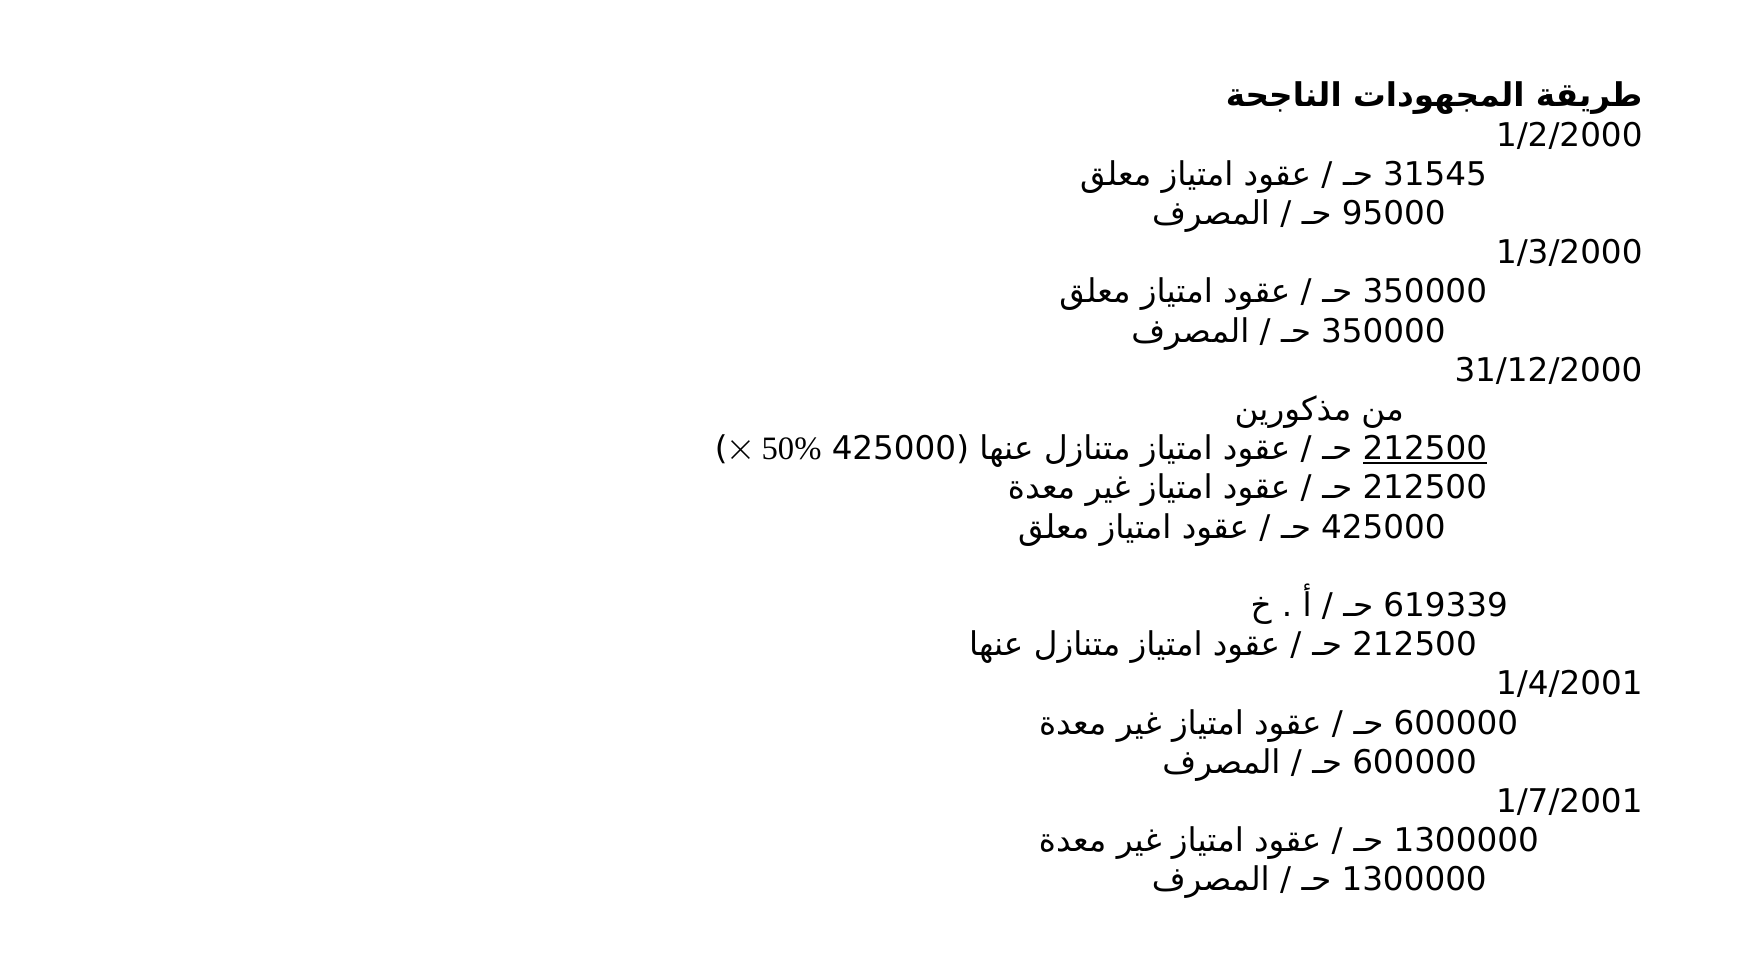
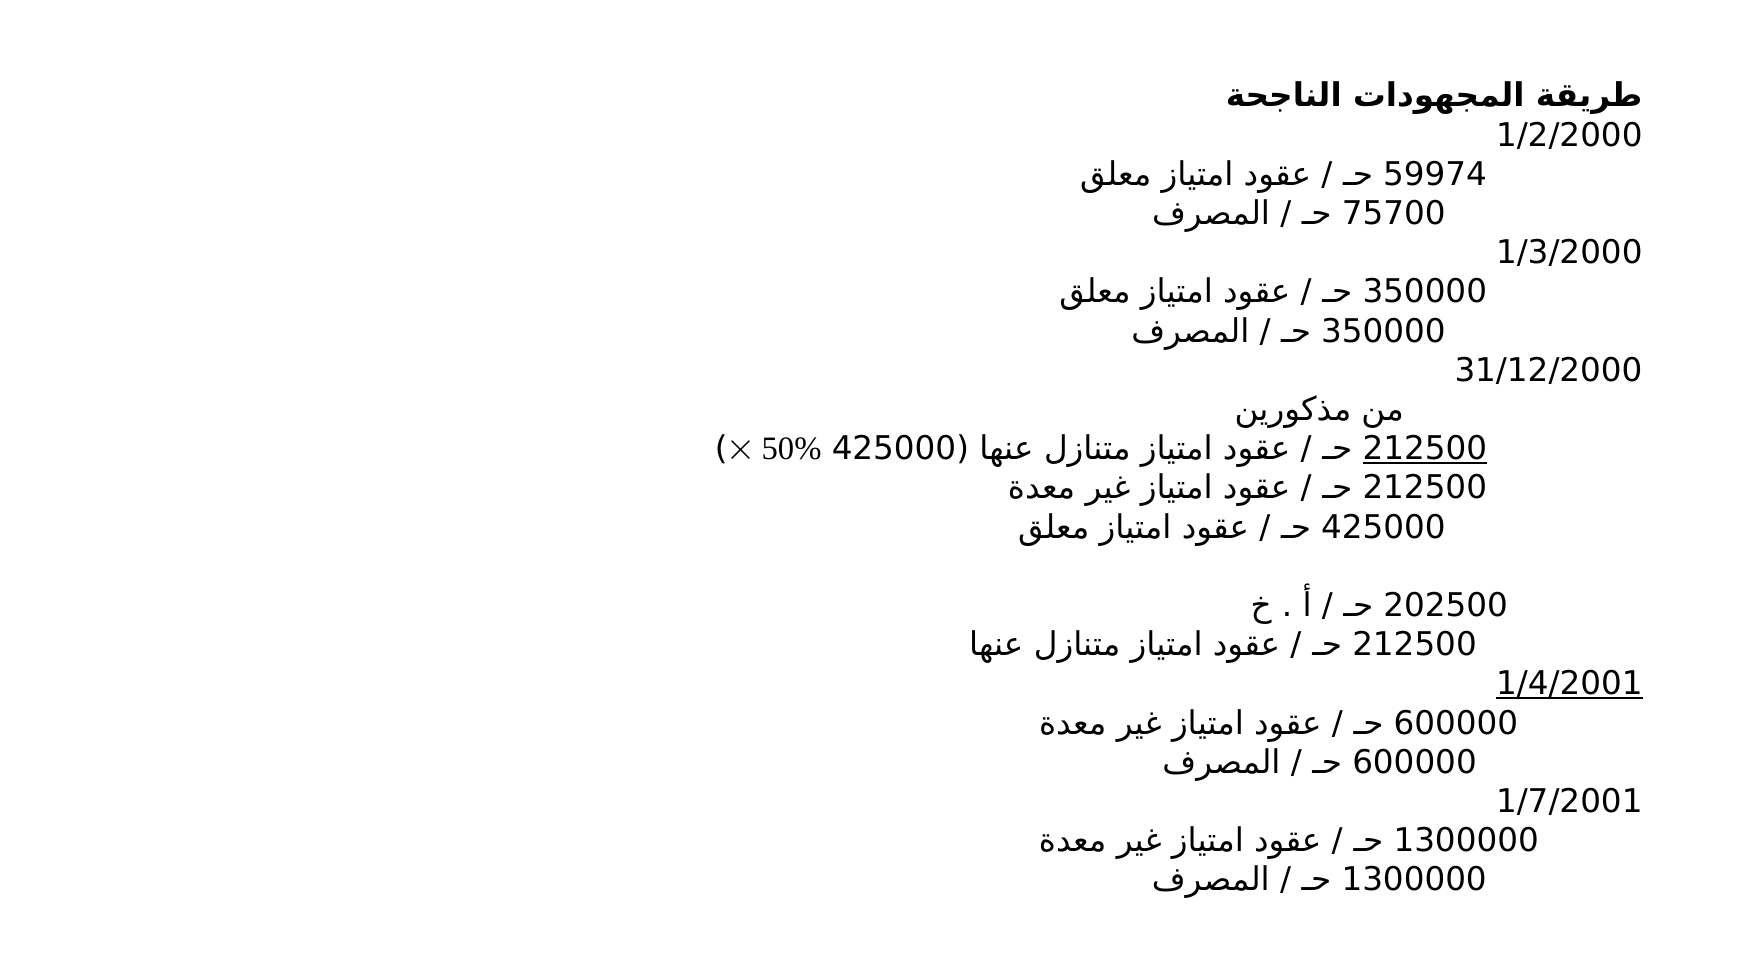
31545: 31545 -> 59974 (1435, 174)
95000: 95000 -> 75700 (1394, 214)
619339: 619339 -> 202500 (1446, 605)
1/4/2001 underline: none -> present (1569, 684)
